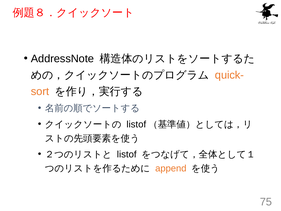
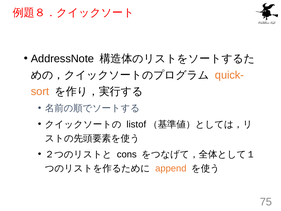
listof: listof -> cons (127, 154)
